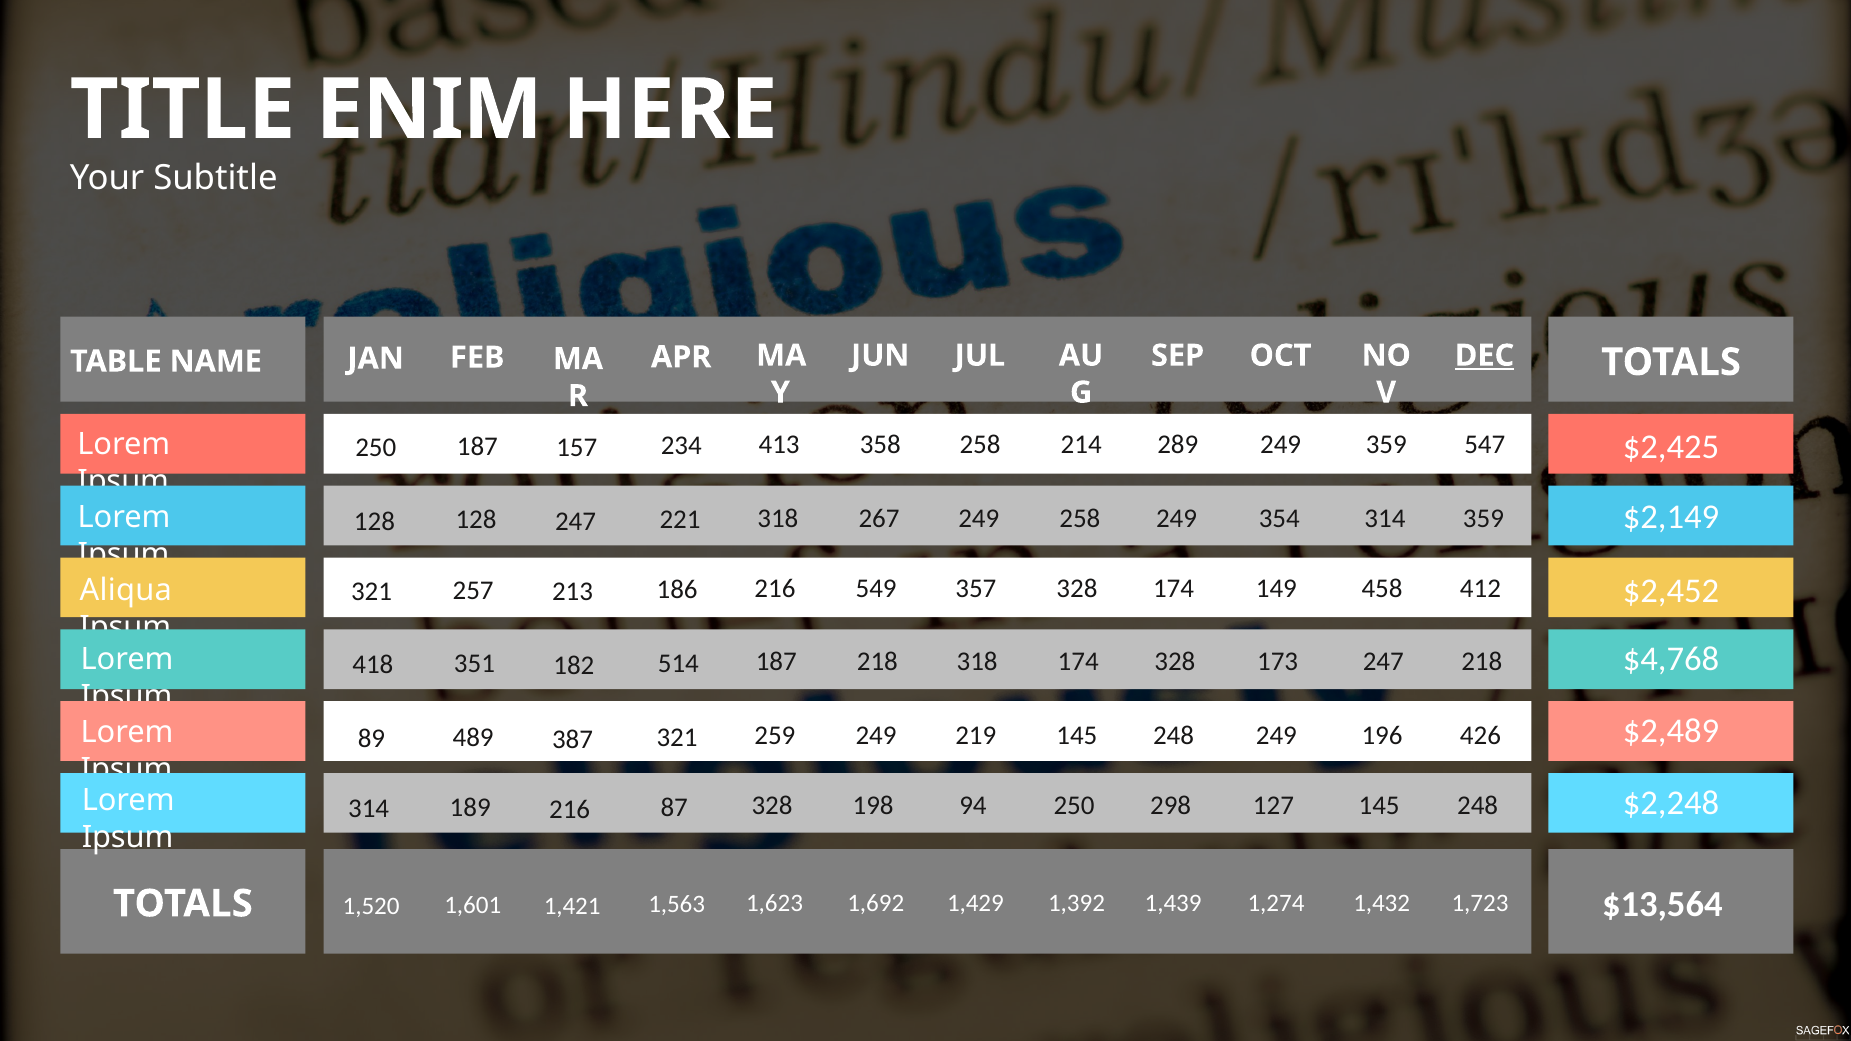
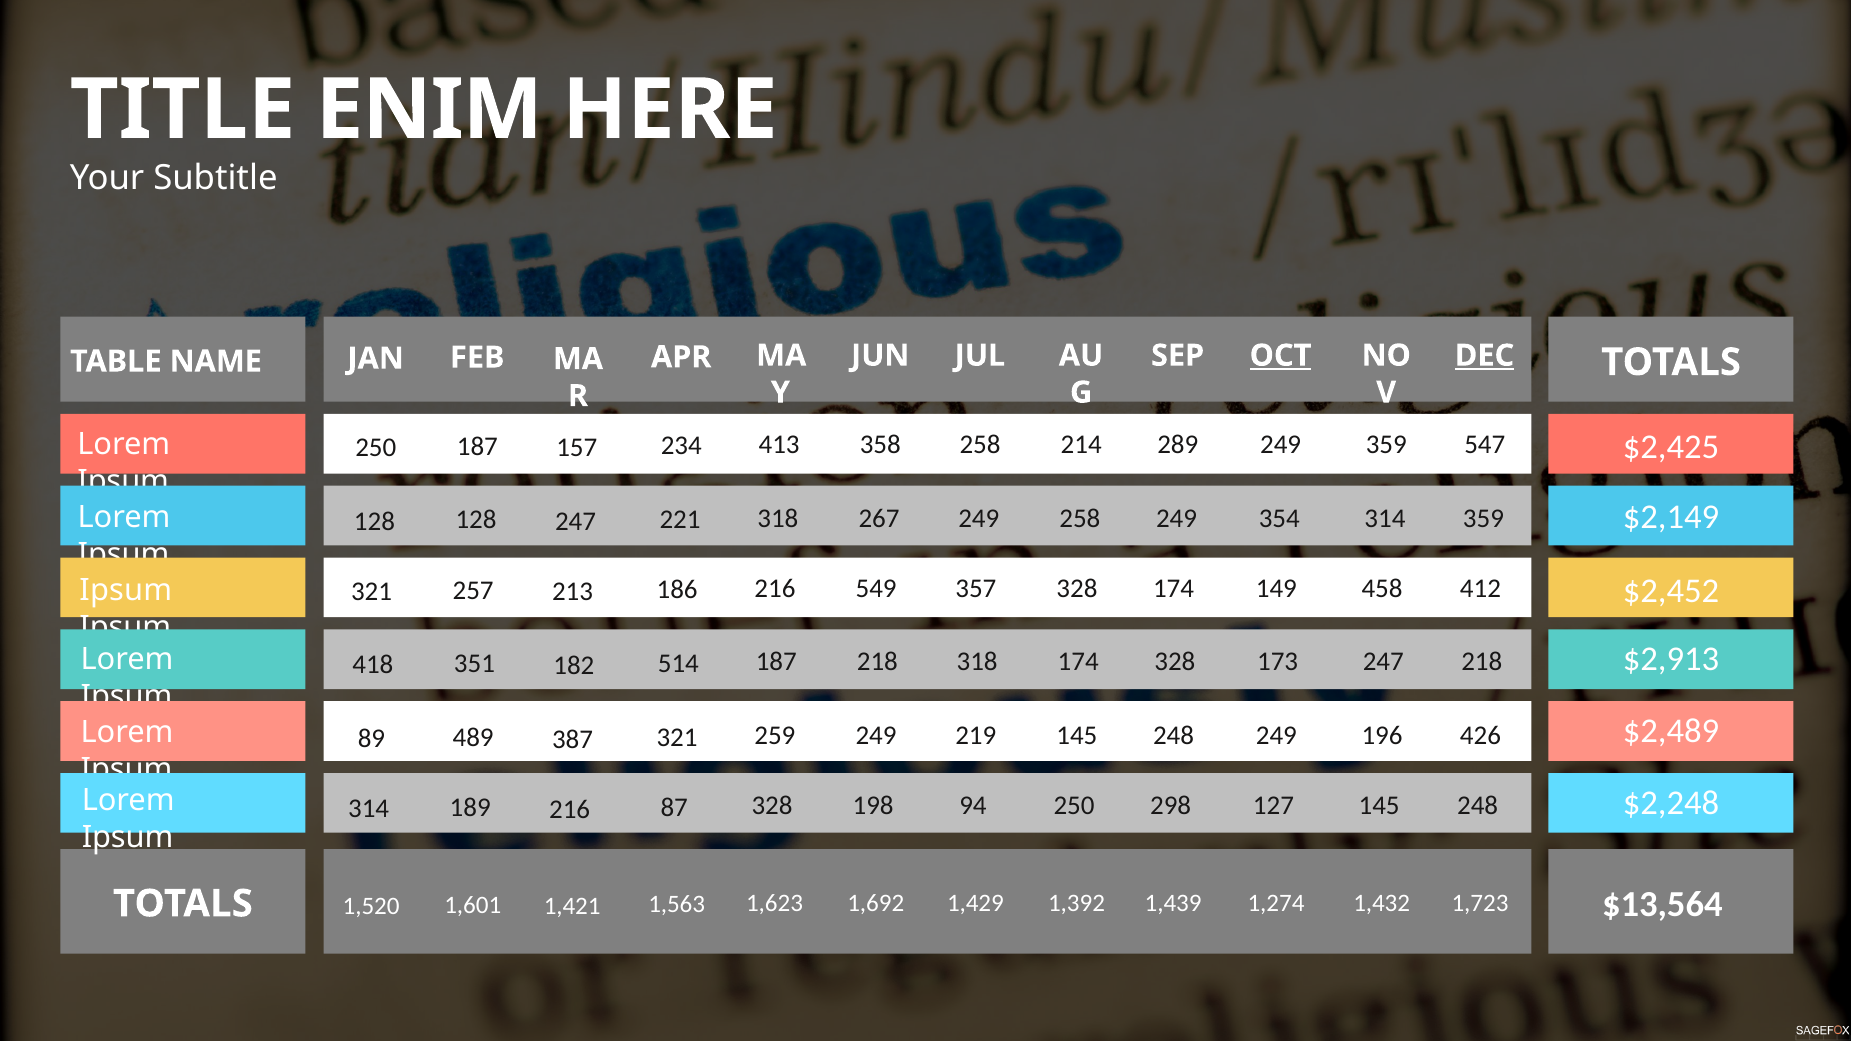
OCT underline: none -> present (1280, 356)
Aliqua: Aliqua -> Ipsum (126, 590)
$4,768: $4,768 -> $2,913 (1671, 659)
